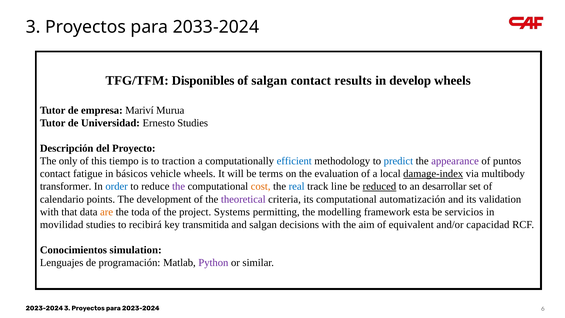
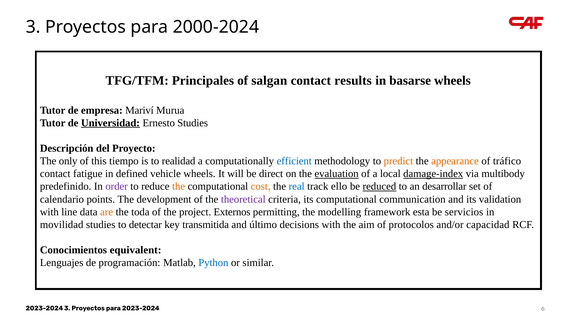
2033-2024: 2033-2024 -> 2000-2024 (216, 27)
Disponibles: Disponibles -> Principales (203, 81)
develop: develop -> basarse (410, 81)
Universidad underline: none -> present (110, 123)
traction: traction -> realidad (179, 161)
predict colour: blue -> orange (398, 161)
appearance colour: purple -> orange (455, 161)
puntos: puntos -> tráfico (507, 161)
básicos: básicos -> defined (132, 174)
terms: terms -> direct (271, 174)
evaluation underline: none -> present (337, 174)
transformer: transformer -> predefinido (66, 186)
order colour: blue -> purple (117, 186)
the colour: purple -> orange (179, 186)
line: line -> ello (339, 186)
automatización: automatización -> communication (412, 199)
that: that -> line (69, 212)
Systems: Systems -> Externos (232, 212)
recibirá: recibirá -> detectar (145, 225)
and salgan: salgan -> último (263, 225)
equivalent: equivalent -> protocolos (411, 225)
simulation: simulation -> equivalent (136, 250)
Python colour: purple -> blue (213, 263)
